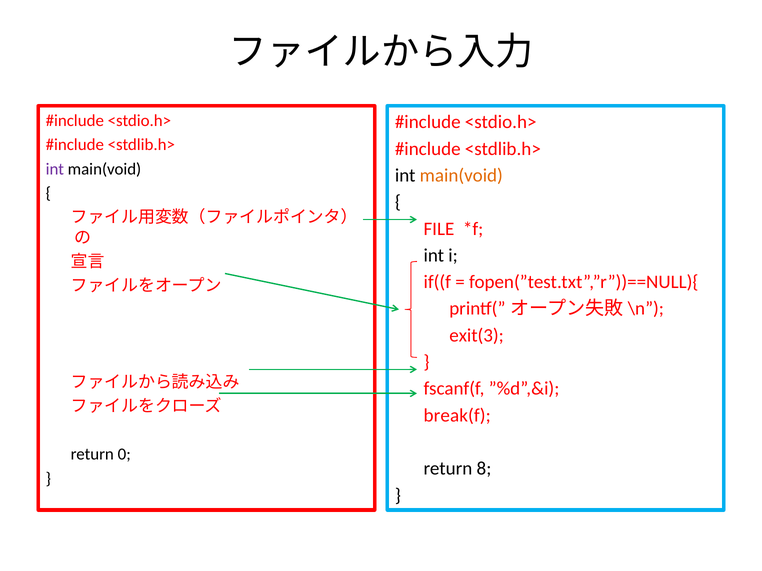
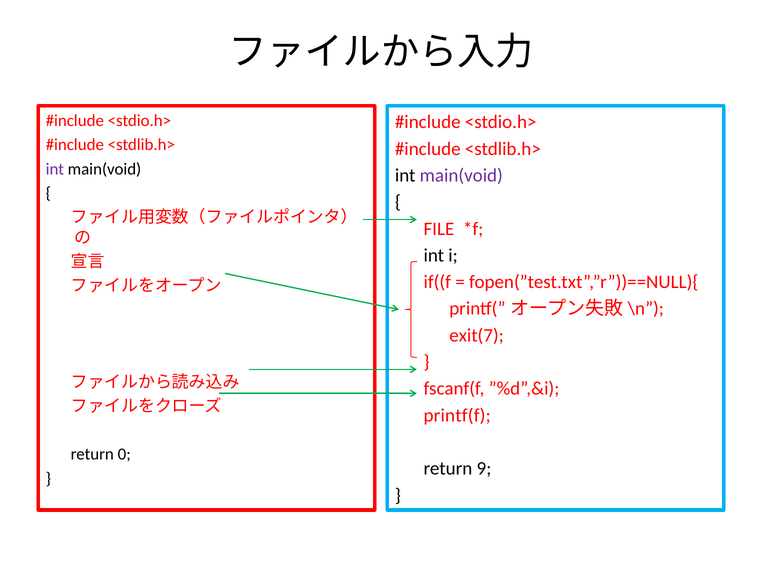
main(void colour: orange -> purple (461, 176)
exit(3: exit(3 -> exit(7 (477, 336)
break(f: break(f -> printf(f (457, 416)
8: 8 -> 9 (484, 469)
